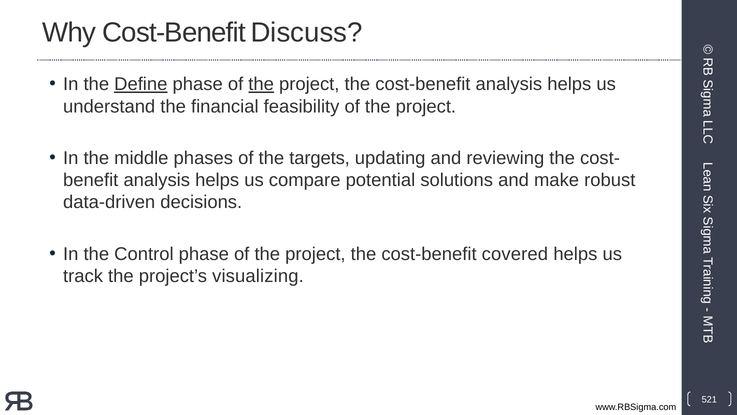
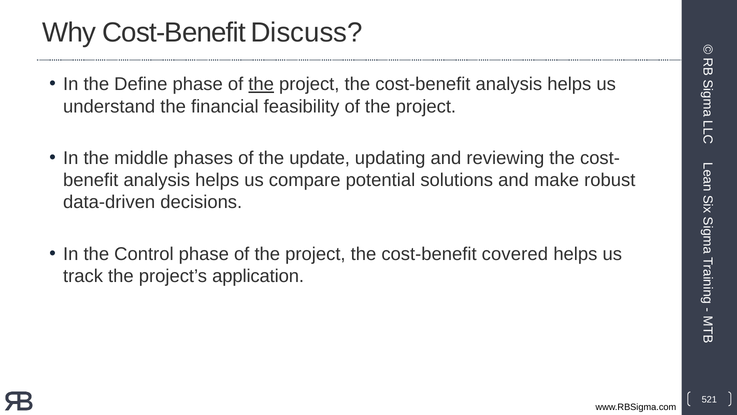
Define underline: present -> none (141, 84)
targets: targets -> update (320, 158)
visualizing: visualizing -> application (258, 276)
